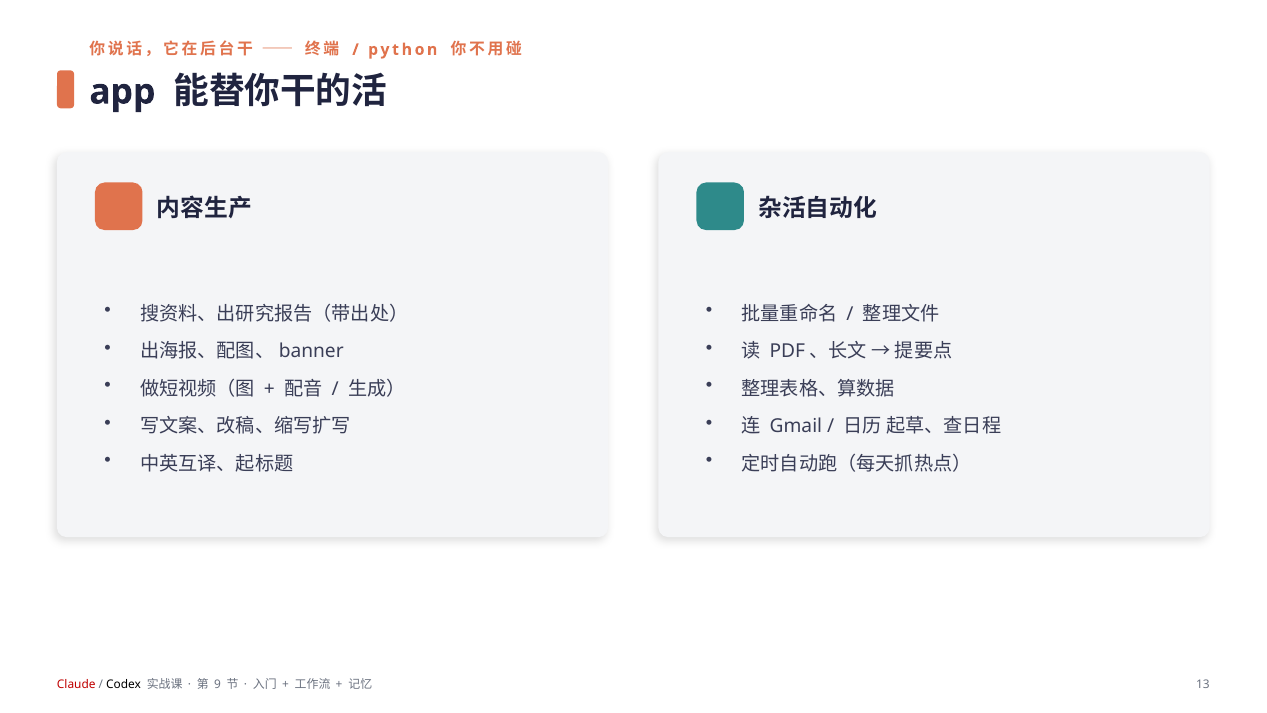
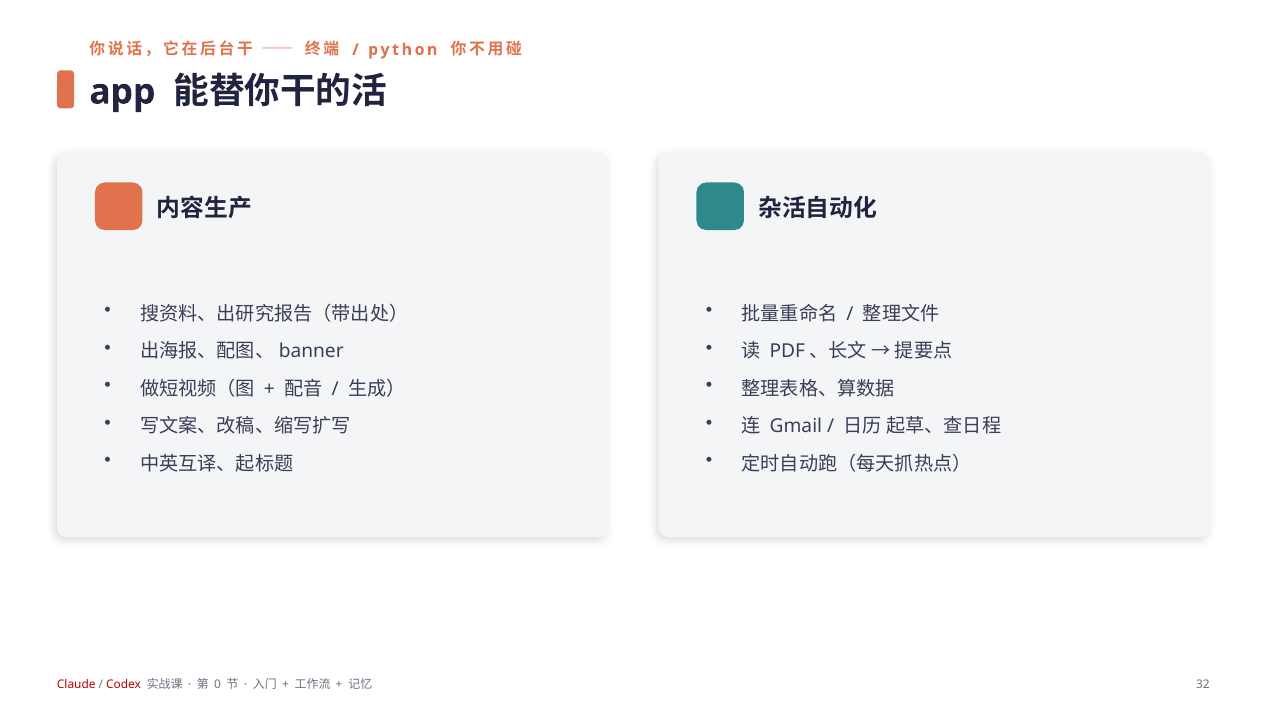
Codex colour: black -> red (124, 684)
9: 9 -> 0 (217, 684)
13: 13 -> 32 (1203, 684)
